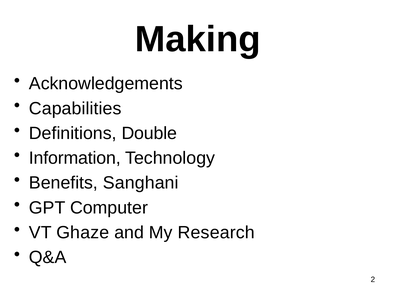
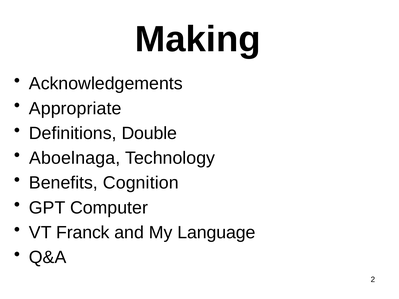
Capabilities: Capabilities -> Appropriate (75, 109)
Information: Information -> Aboelnaga (75, 158)
Sanghani: Sanghani -> Cognition (141, 183)
Ghaze: Ghaze -> Franck (83, 233)
Research: Research -> Language (216, 233)
